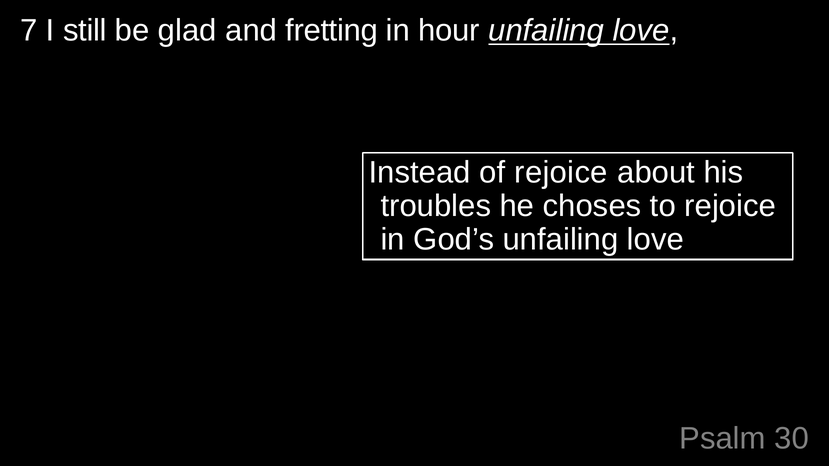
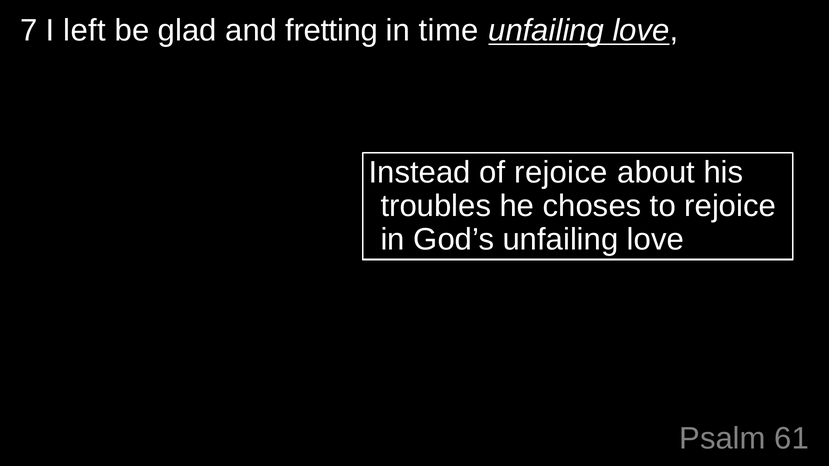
still: still -> left (85, 31)
hour: hour -> time (449, 31)
30: 30 -> 61 (792, 439)
